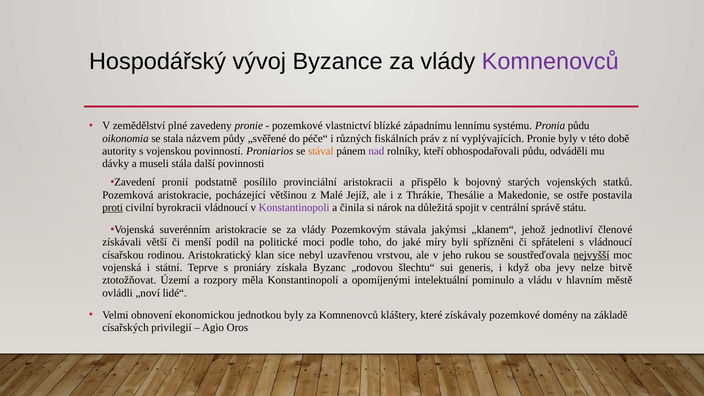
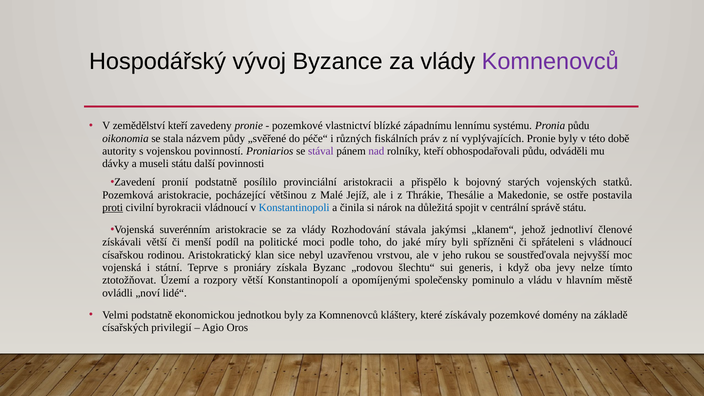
zemědělství plné: plné -> kteří (178, 126)
stával colour: orange -> purple (321, 151)
museli stála: stála -> státu (182, 164)
Konstantinopoli colour: purple -> blue (294, 208)
Pozemkovým: Pozemkovým -> Rozhodování (361, 230)
nejvyšší underline: present -> none (591, 255)
bitvě: bitvě -> tímto (621, 268)
rozpory měla: měla -> větší (252, 280)
intelektuální: intelektuální -> společensky (441, 280)
Velmi obnovení: obnovení -> podstatně (152, 315)
